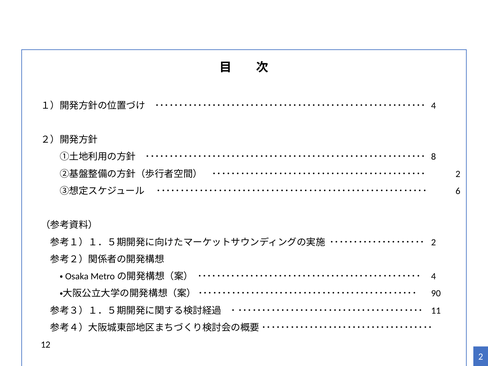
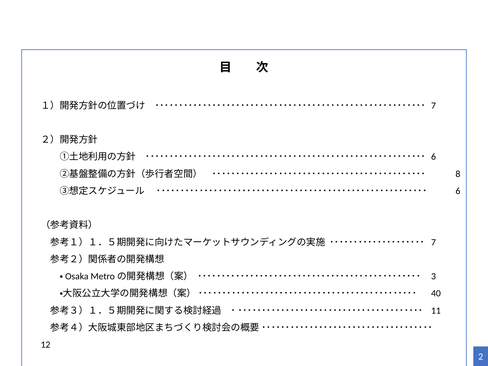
4: 4 -> 7 (434, 106)
8: 8 -> 6 (434, 157)
2: 2 -> 8 (458, 174)
2: 2 -> 7 (434, 242)
4: 4 -> 3 (434, 276)
90: 90 -> 40 (436, 293)
